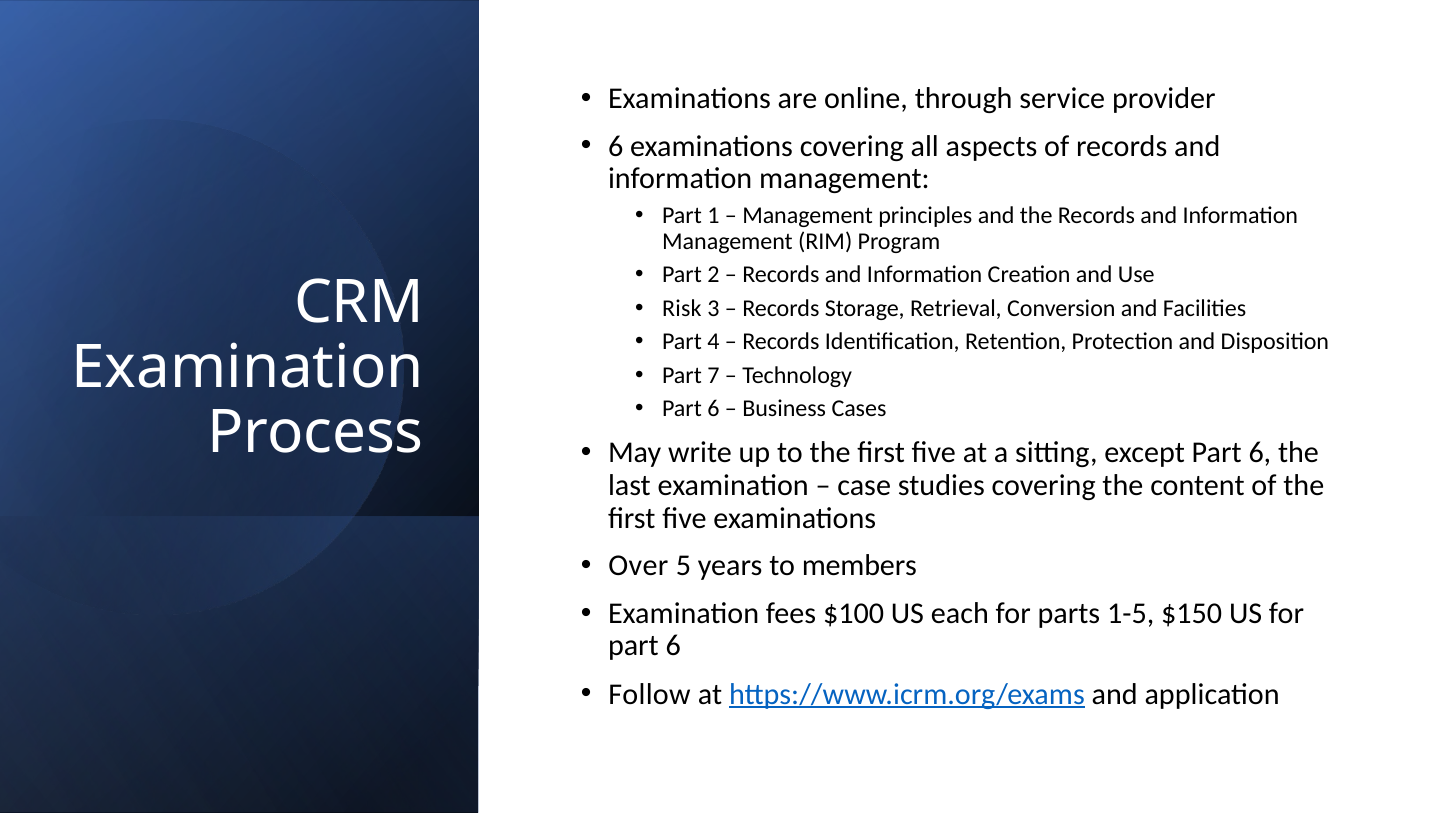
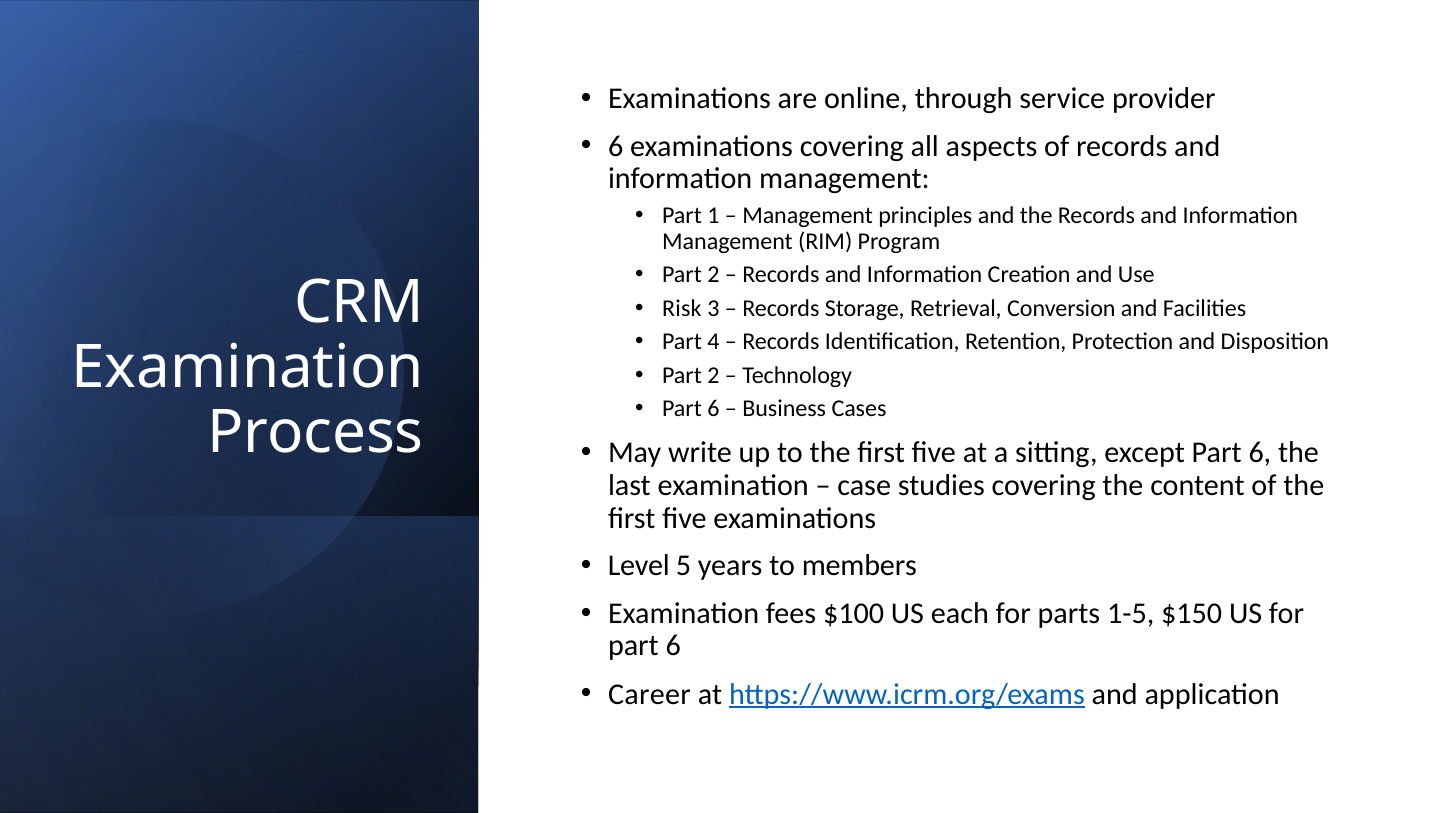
7: 7 -> 2 (713, 375)
Over: Over -> Level (639, 566)
Follow: Follow -> Career (649, 694)
